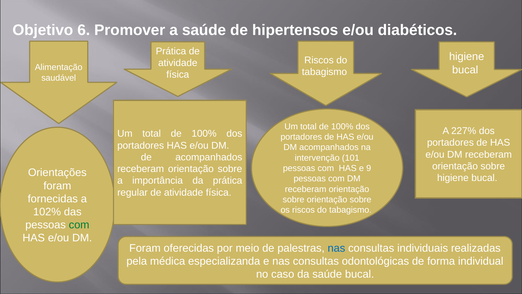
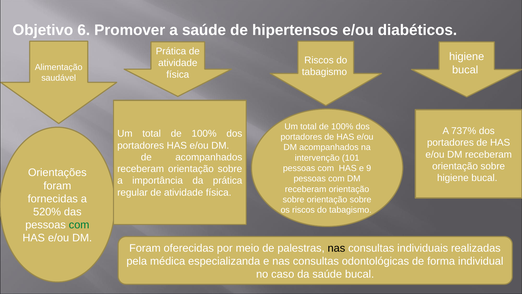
227%: 227% -> 737% (464, 131)
102%: 102% -> 520% (47, 212)
nas colour: blue -> black (336, 248)
